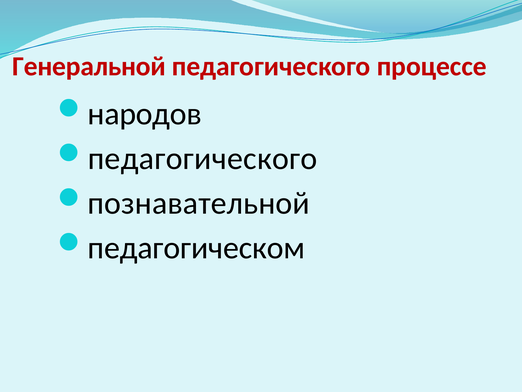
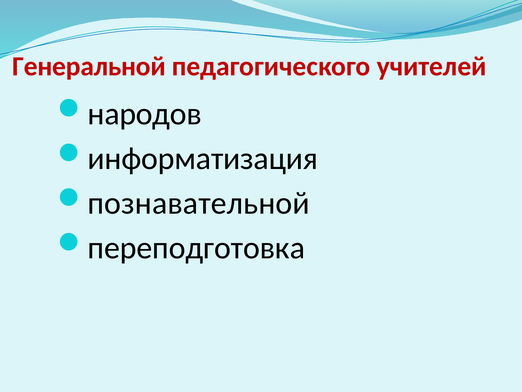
процессе: процессе -> учителей (432, 66)
педагогического: педагогического -> информатизация (203, 158)
педагогическом: педагогическом -> переподготовка (196, 248)
